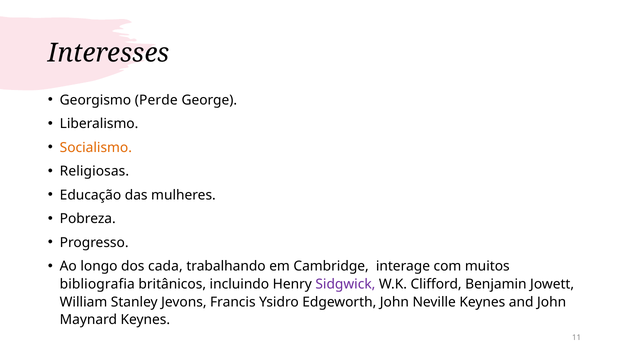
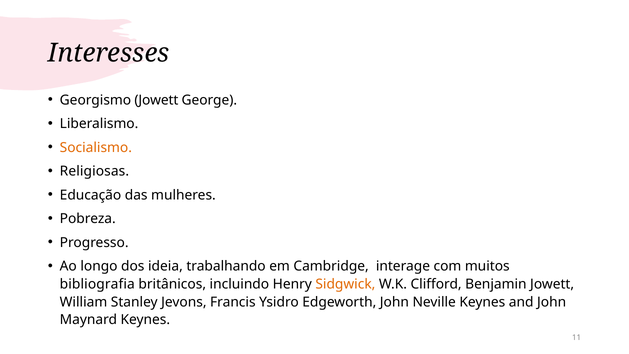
Georgismo Perde: Perde -> Jowett (156, 100)
cada: cada -> ideia (165, 266)
Sidgwick colour: purple -> orange (345, 284)
